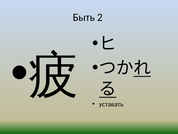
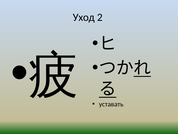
Быть: Быть -> Уход (84, 17)
